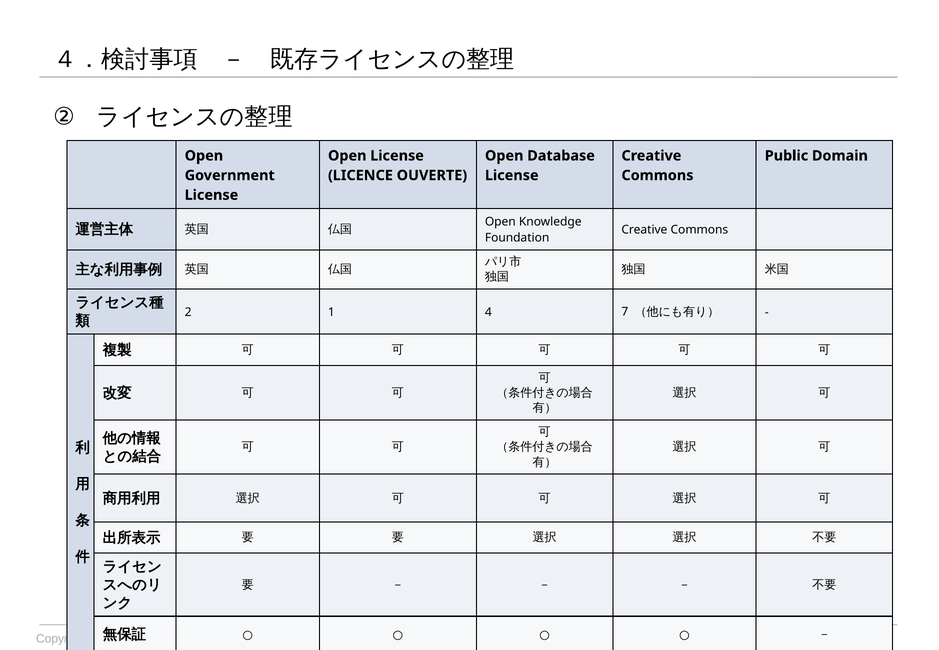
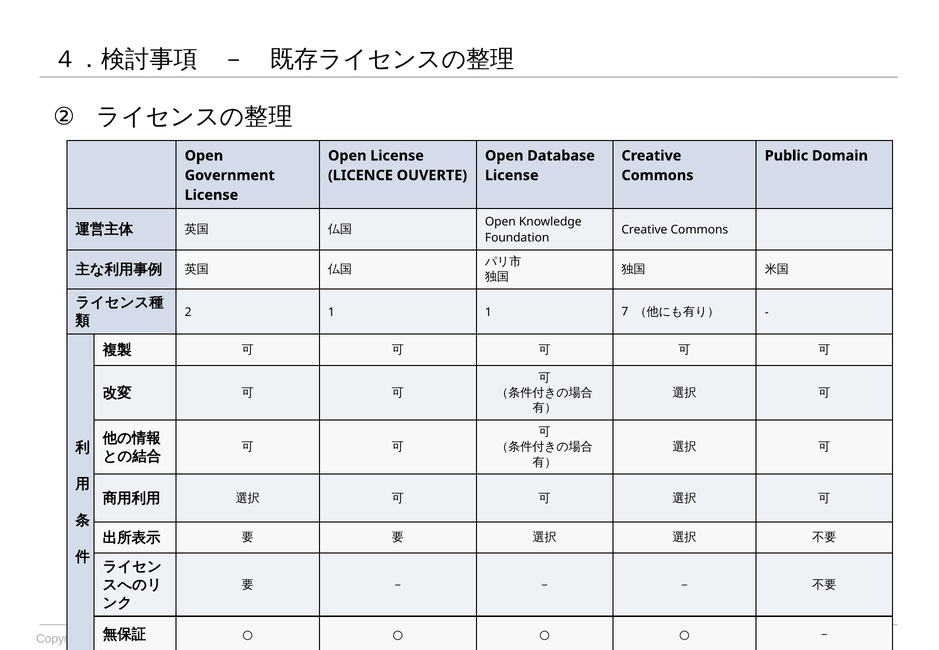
1 4: 4 -> 1 (488, 312)
